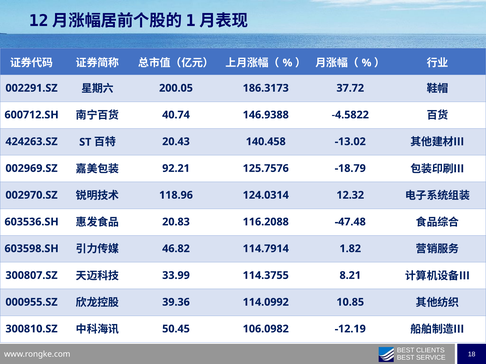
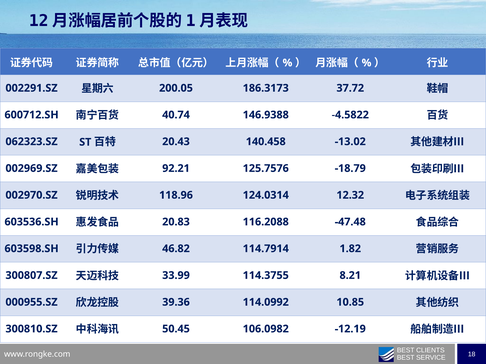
424263.SZ: 424263.SZ -> 062323.SZ (32, 142)
